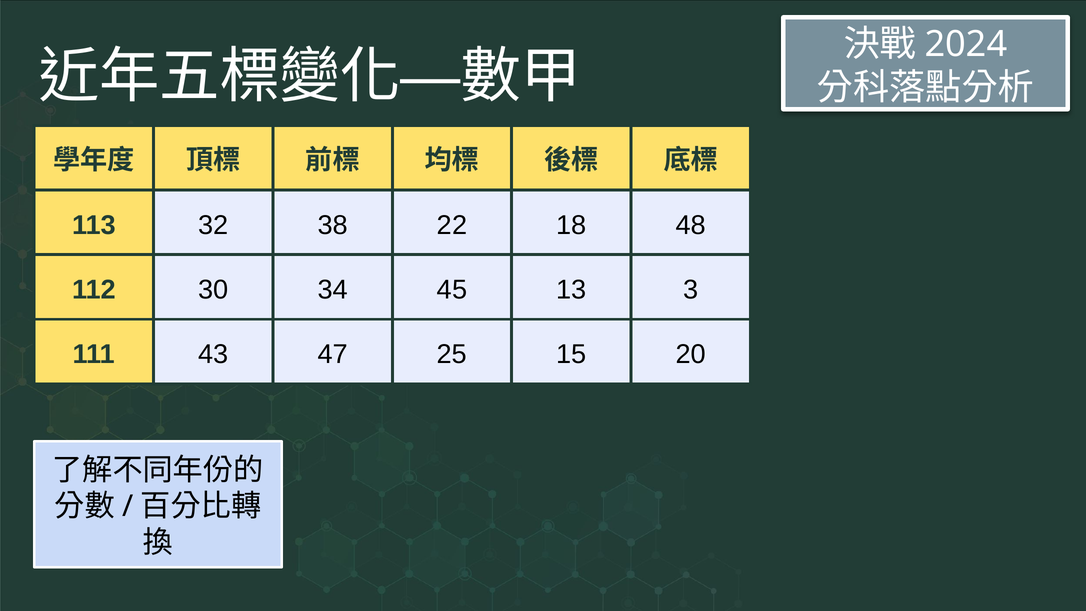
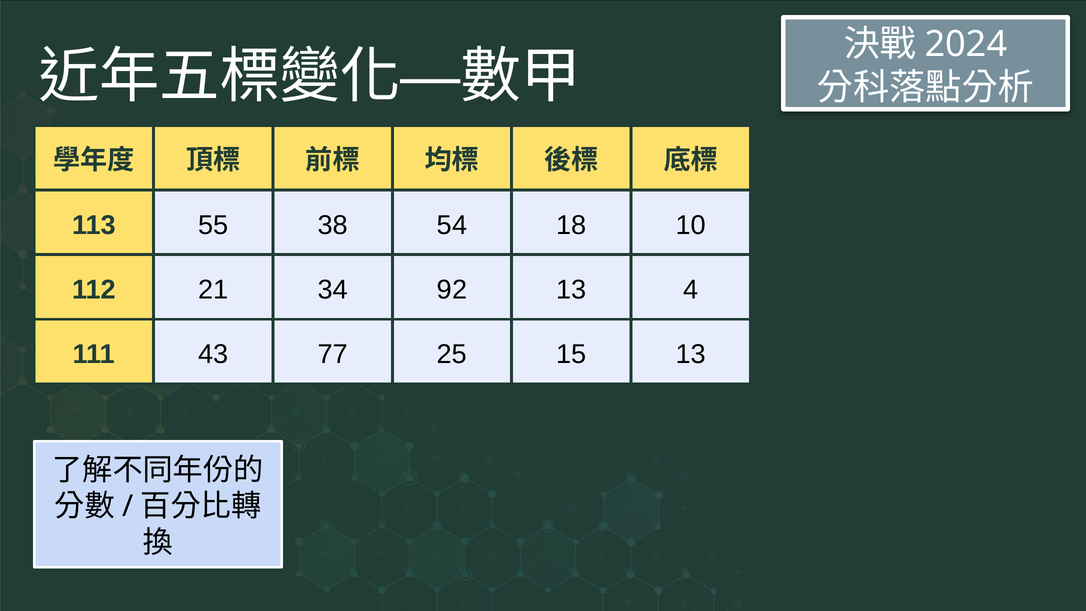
32: 32 -> 55 (213, 225)
22: 22 -> 54 (452, 225)
48: 48 -> 10 (691, 225)
30: 30 -> 21 (213, 290)
45: 45 -> 92 (452, 290)
3: 3 -> 4 (691, 290)
47: 47 -> 77 (333, 354)
15 20: 20 -> 13 (691, 354)
